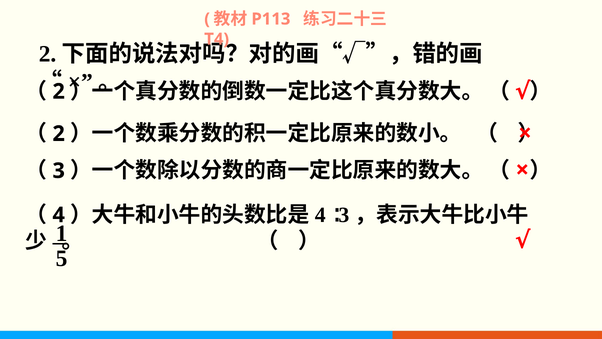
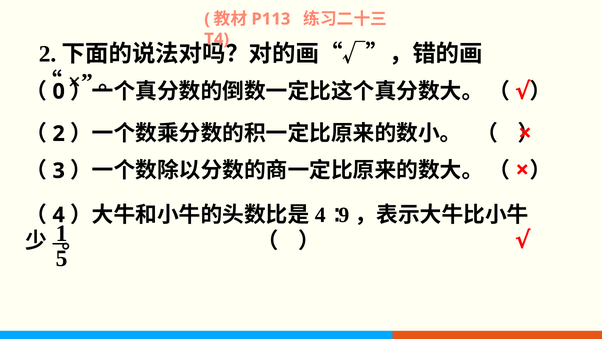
2: 2 -> 0 (59, 91)
3: 3 -> 9 (344, 215)
